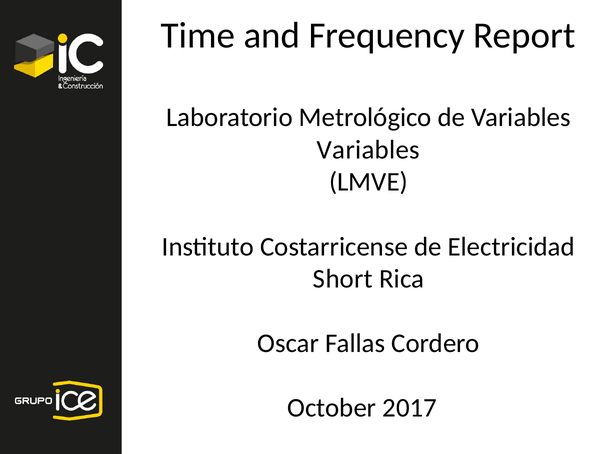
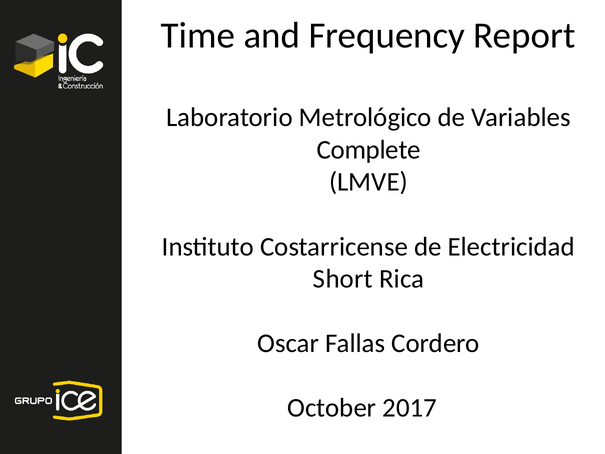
Variables: Variables -> Complete (369, 150)
